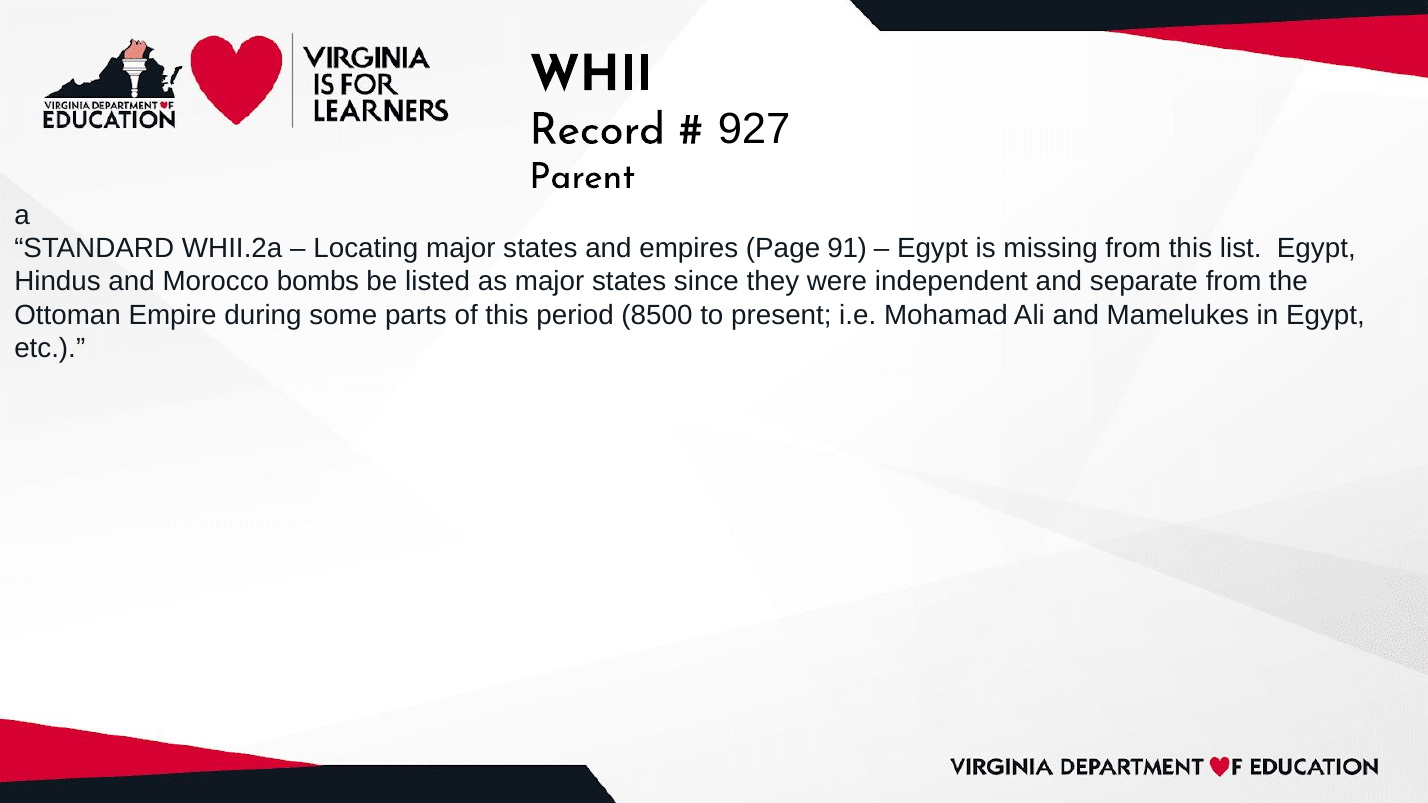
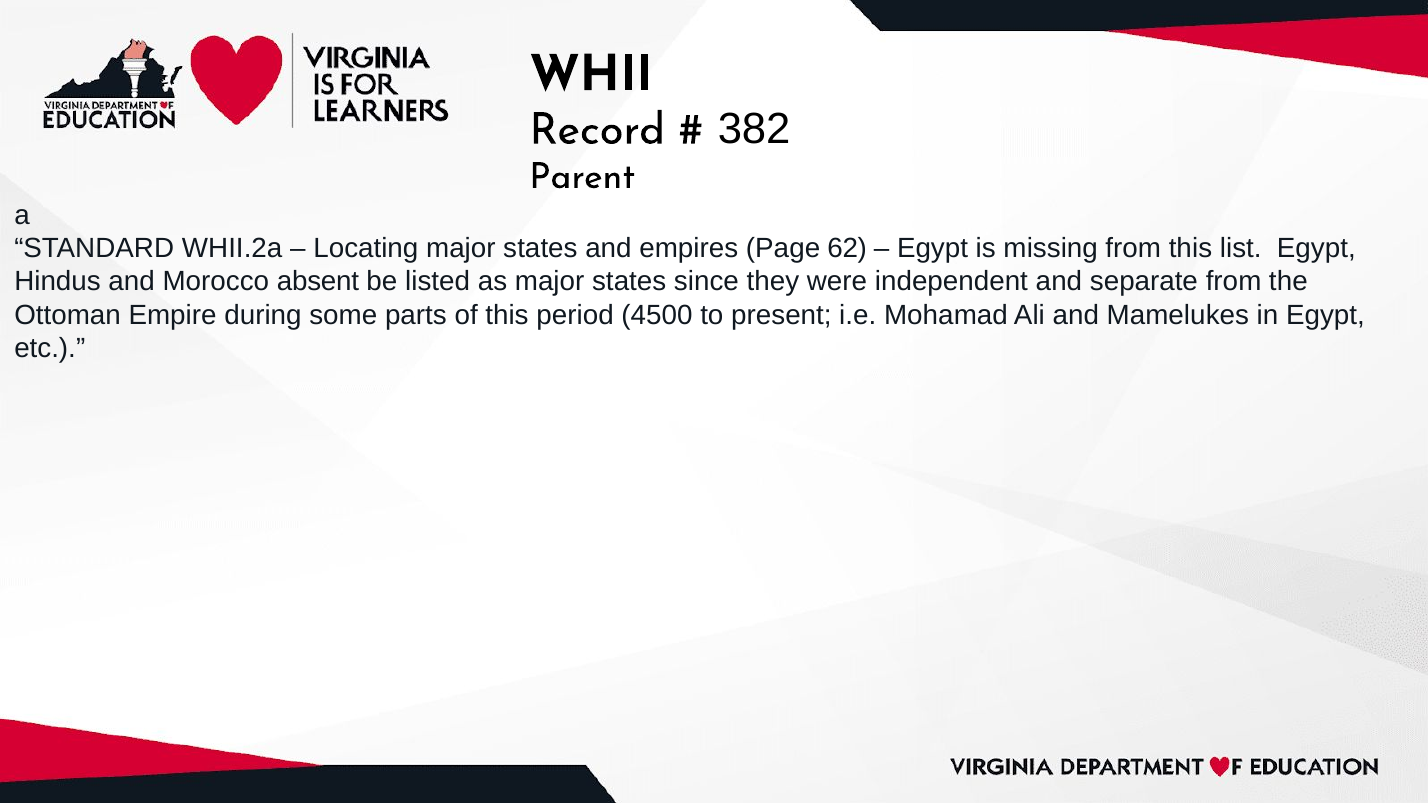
927: 927 -> 382 (754, 129)
91: 91 -> 62 (847, 248)
bombs: bombs -> absent (318, 282)
8500: 8500 -> 4500 (657, 315)
